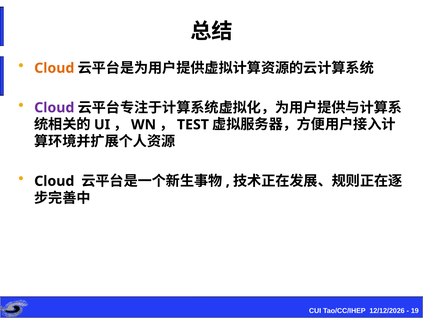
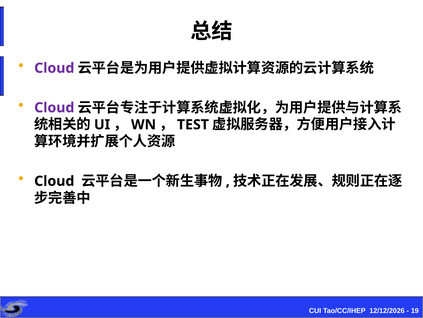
Cloud colour: orange -> purple (54, 68)
